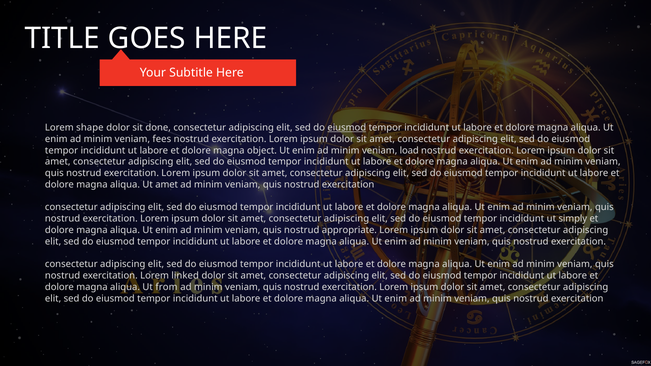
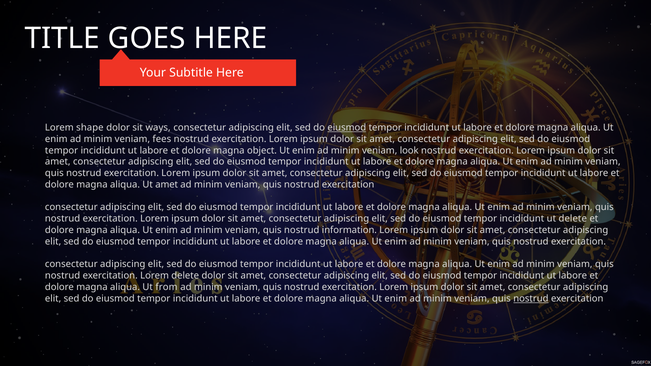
done: done -> ways (158, 128)
load: load -> look (409, 150)
ut simply: simply -> delete (573, 219)
appropriate: appropriate -> information (349, 230)
Lorem linked: linked -> delete (185, 276)
nostrud underline: none -> present (531, 299)
